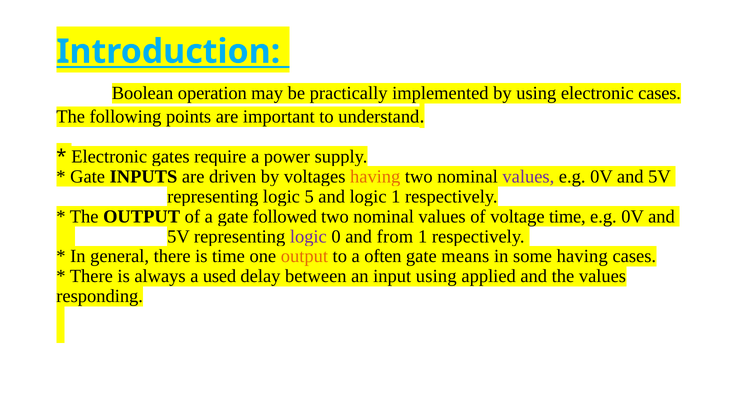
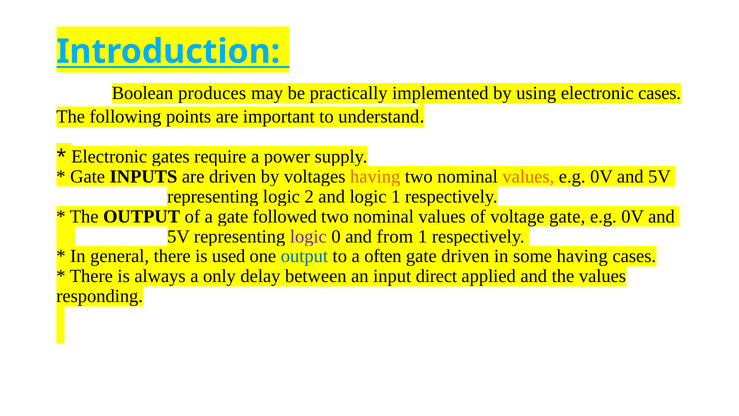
operation: operation -> produces (212, 93)
values colour: purple -> orange (528, 176)
5: 5 -> 2 (309, 196)
voltage time: time -> gate (567, 216)
is time: time -> used (229, 256)
output colour: orange -> blue (304, 256)
gate means: means -> driven (465, 256)
used: used -> only (219, 276)
input using: using -> direct (436, 276)
